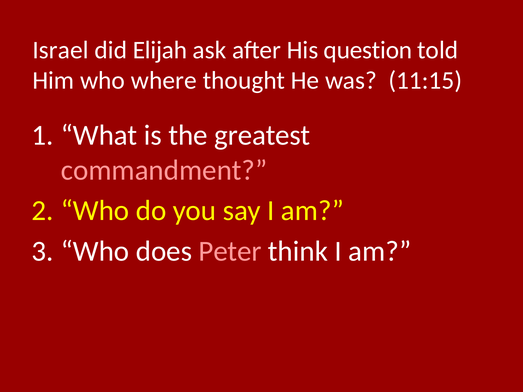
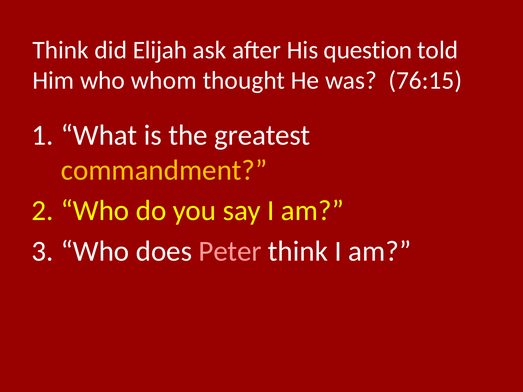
Israel: Israel -> Think (61, 50)
where: where -> whom (164, 81)
11:15: 11:15 -> 76:15 (425, 81)
commandment colour: pink -> yellow (164, 170)
